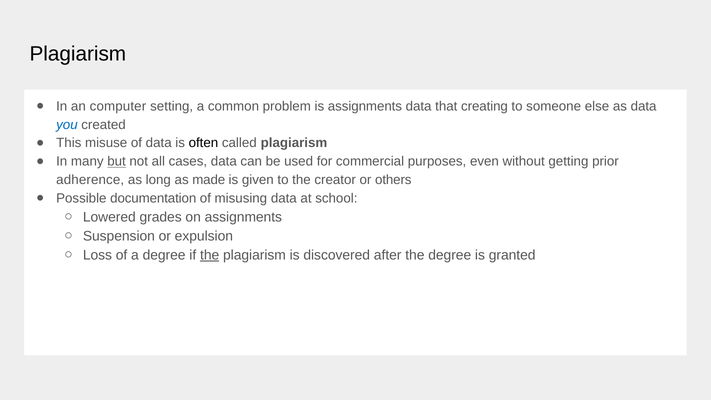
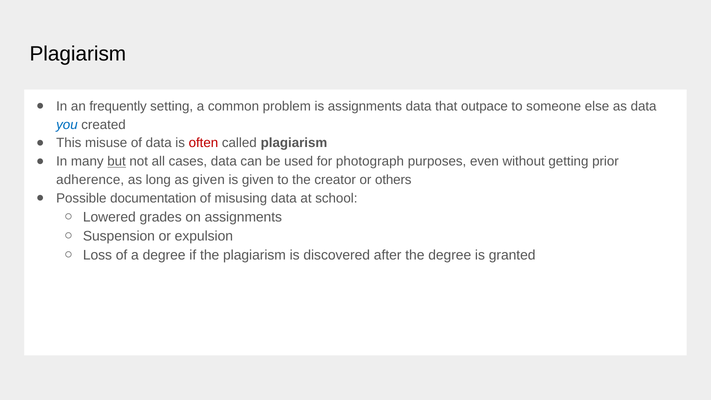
computer: computer -> frequently (118, 106)
creating: creating -> outpace (485, 106)
often colour: black -> red (203, 143)
commercial: commercial -> photograph (370, 161)
as made: made -> given (209, 180)
the underline: present -> none (210, 255)
